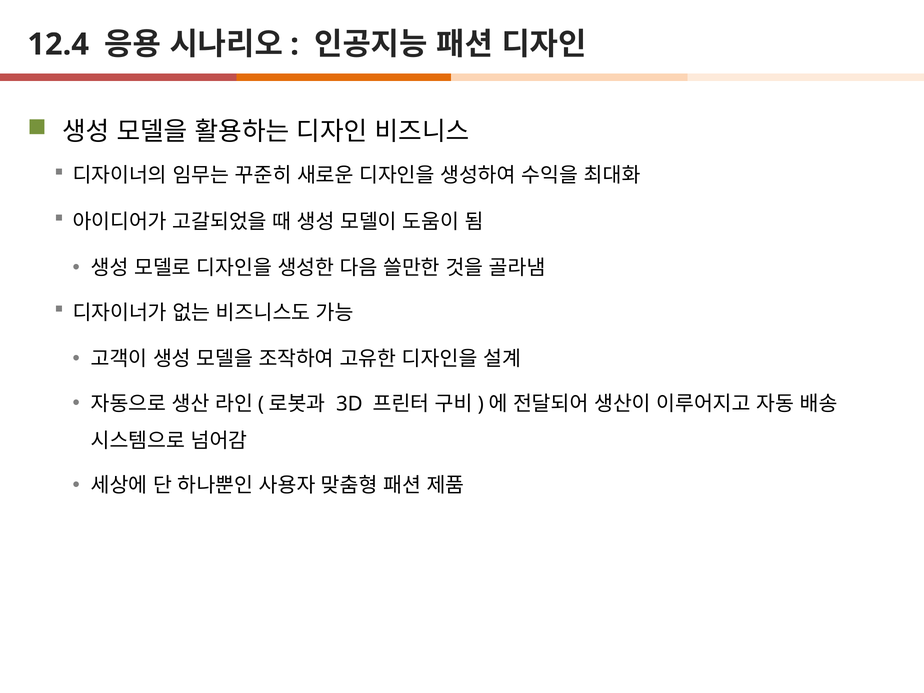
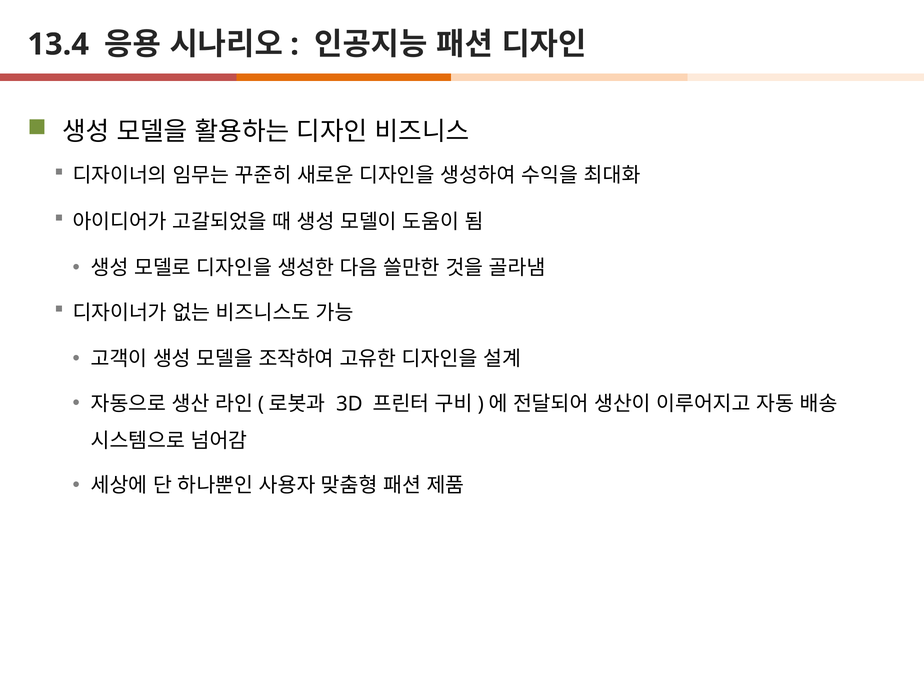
12.4: 12.4 -> 13.4 (58, 44)
